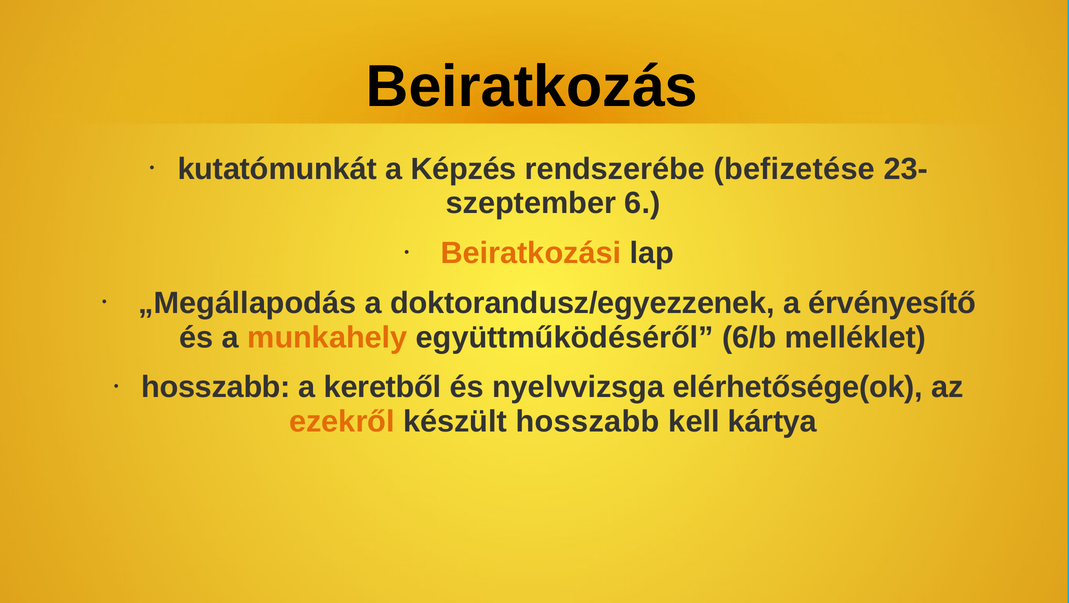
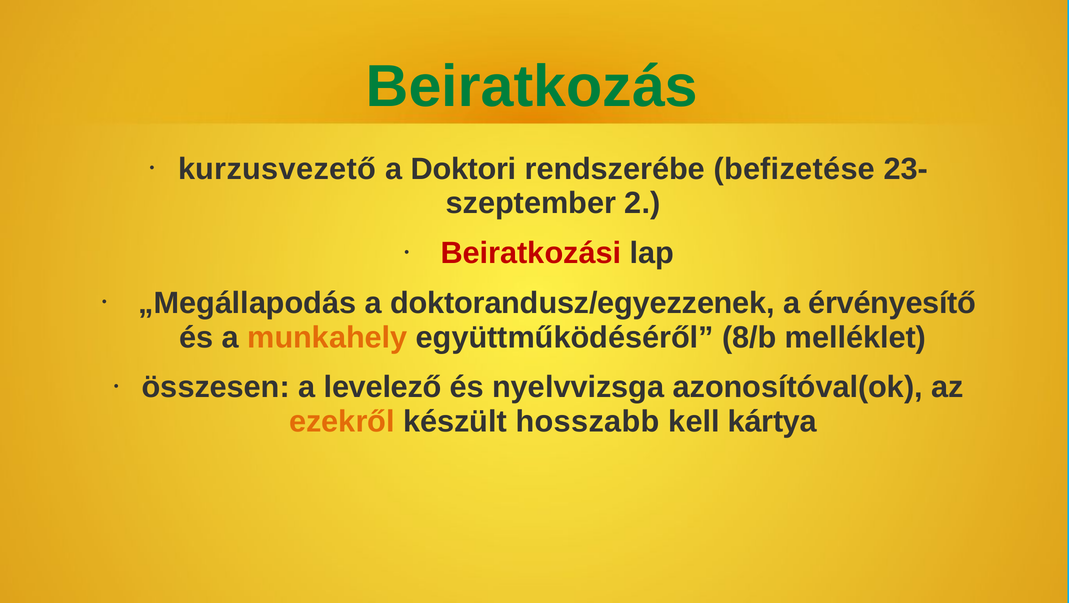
Beiratkozás colour: black -> green (532, 87)
kutatómunkát: kutatómunkát -> kurzusvezető (277, 169)
Képzés: Képzés -> Doktori (464, 169)
6: 6 -> 2 (642, 203)
Beiratkozási colour: orange -> red (531, 253)
6/b: 6/b -> 8/b (749, 337)
hosszabb: hosszabb -> összesen (216, 387)
keretből: keretből -> levelező (383, 387)
elérhetősége(ok: elérhetősége(ok -> azonosítóval(ok (798, 387)
